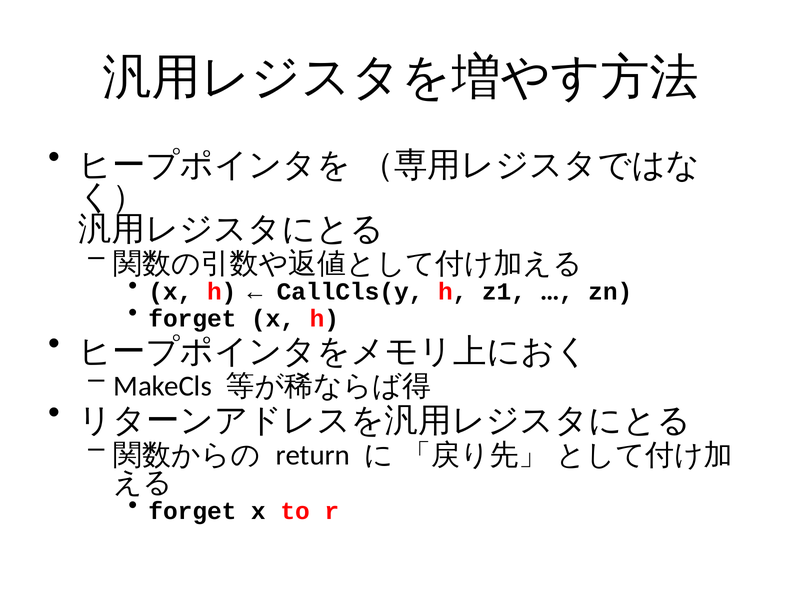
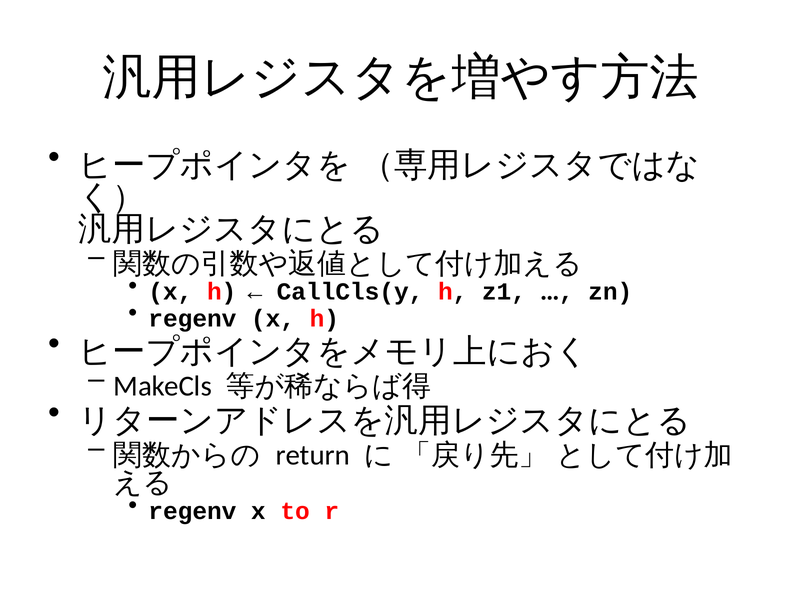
forget: forget -> regenv (192, 319)
forget: forget -> regenv (192, 511)
